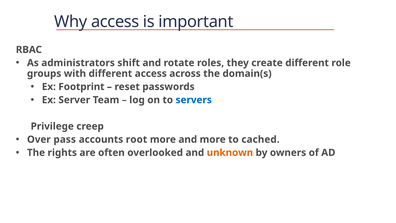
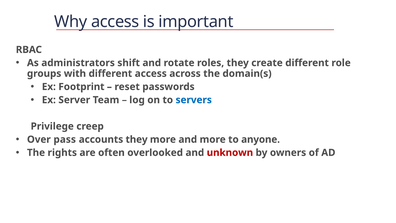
accounts root: root -> they (137, 139)
cached: cached -> anyone (261, 139)
unknown colour: orange -> red (230, 152)
